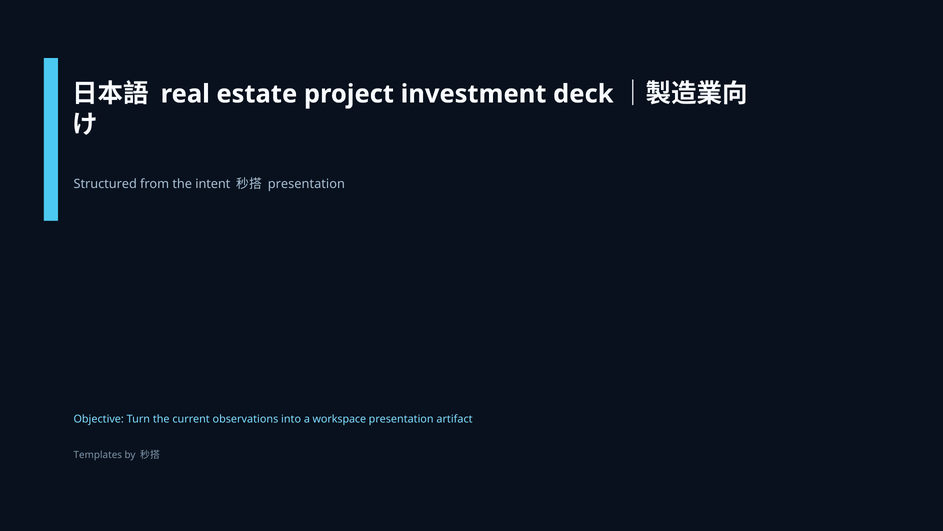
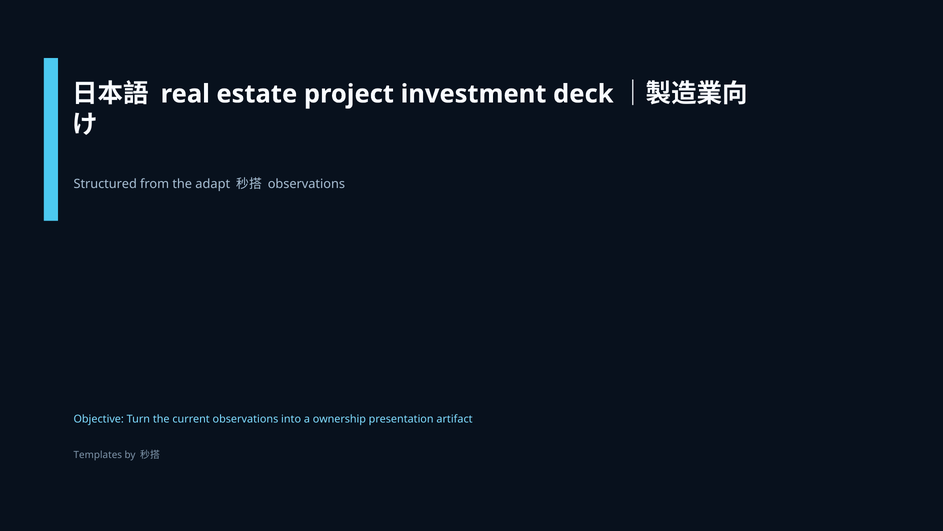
intent: intent -> adapt (213, 184)
presentation: presentation -> observations (306, 184)
workspace: workspace -> ownership (339, 419)
